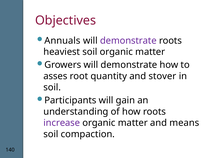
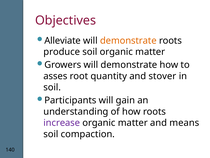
Annuals: Annuals -> Alleviate (63, 41)
demonstrate colour: purple -> orange (128, 41)
heaviest: heaviest -> produce (62, 52)
